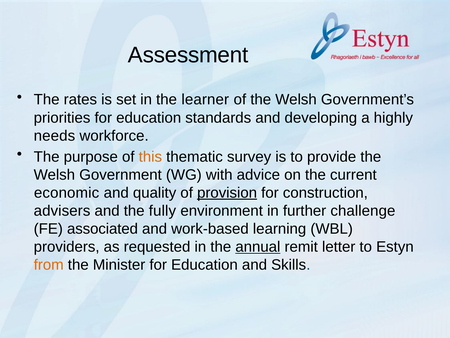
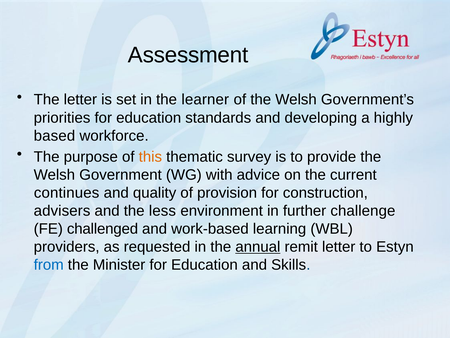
The rates: rates -> letter (80, 100)
needs: needs -> based (54, 136)
economic: economic -> continues (67, 193)
provision underline: present -> none (227, 193)
fully: fully -> less (162, 211)
associated: associated -> challenged (103, 229)
from colour: orange -> blue (49, 265)
